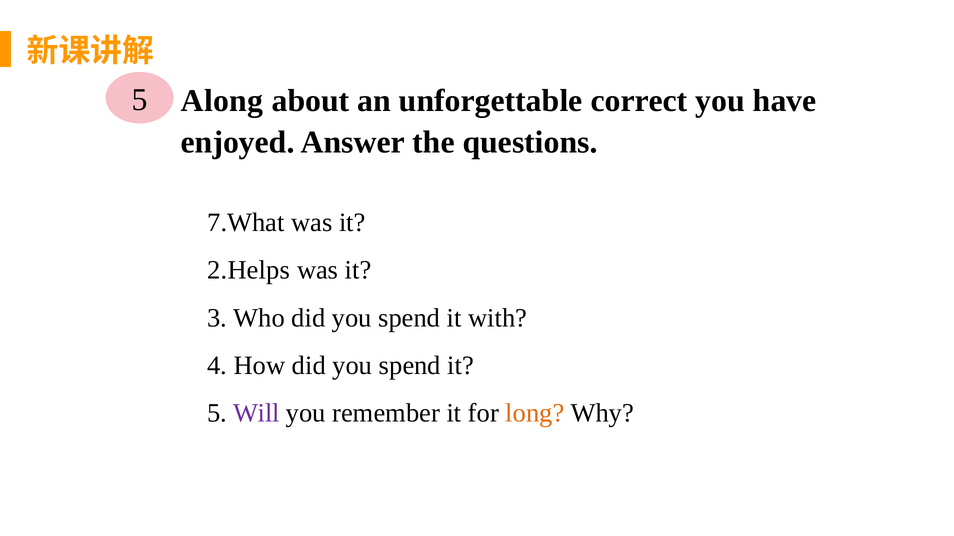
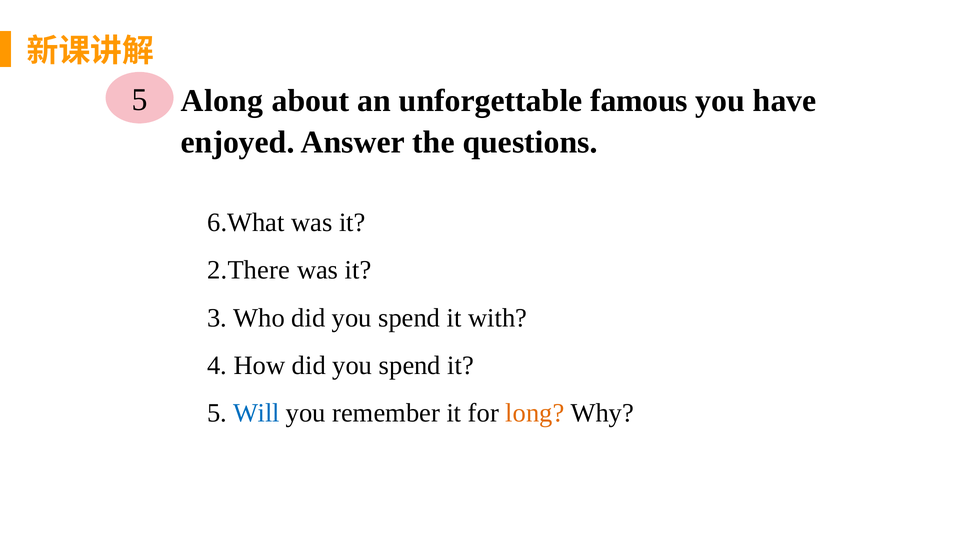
correct: correct -> famous (639, 101)
7.What: 7.What -> 6.What (246, 223)
2.Helps: 2.Helps -> 2.There (249, 271)
Will colour: purple -> blue (256, 414)
